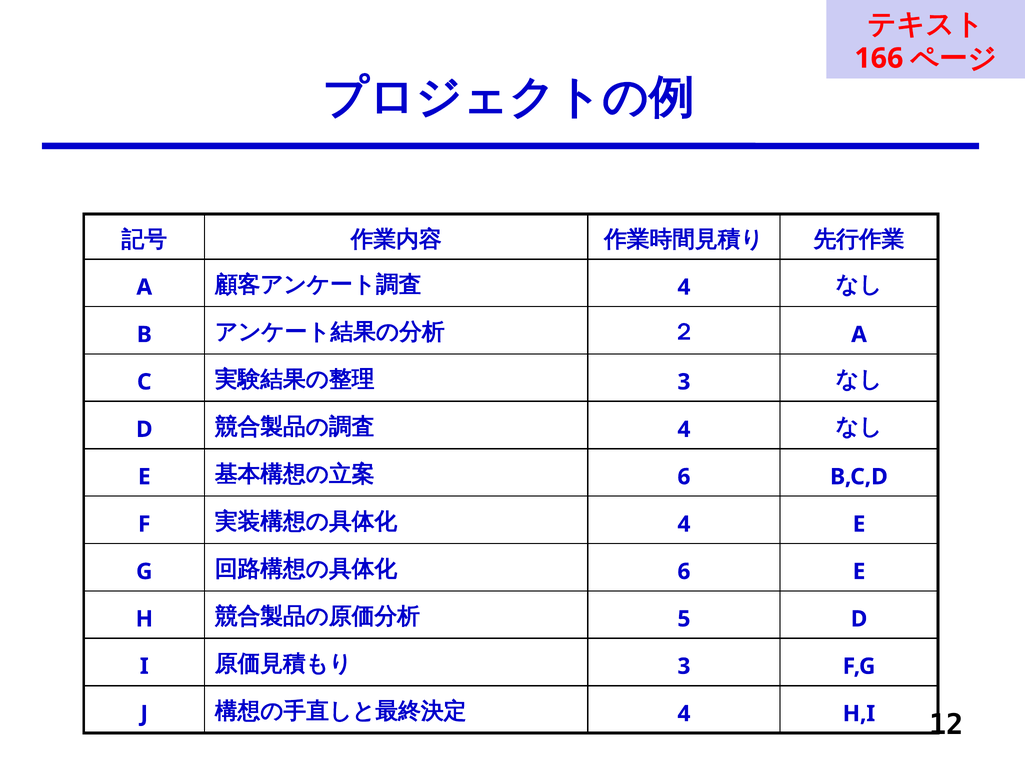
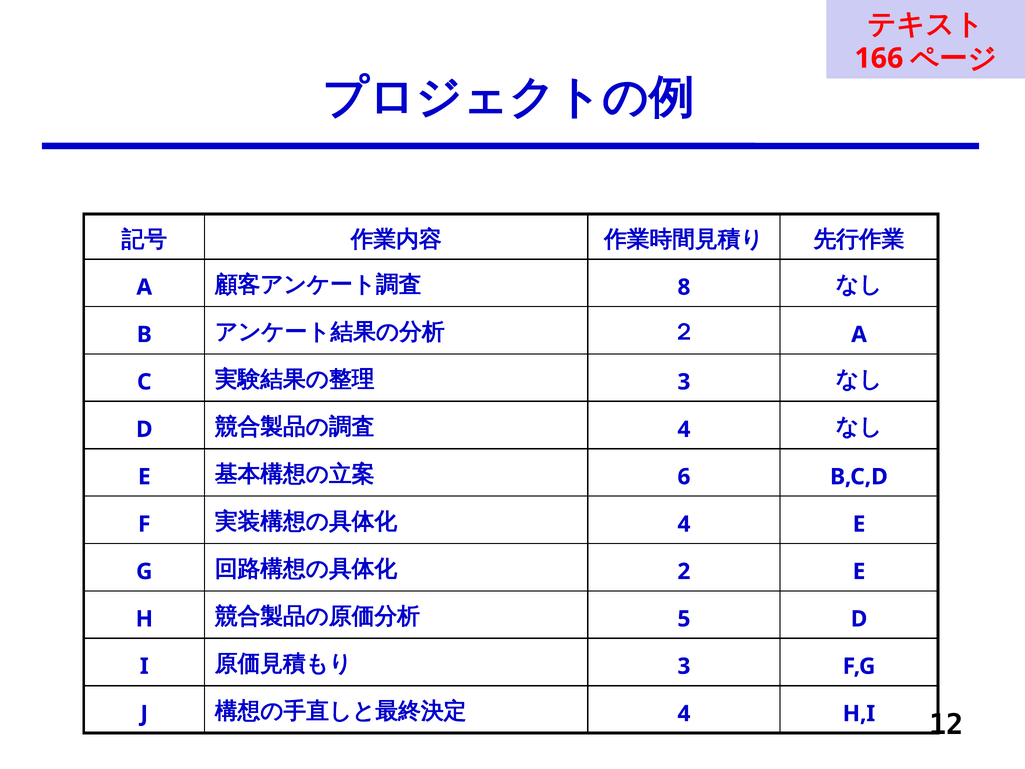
4: 4 -> 8 (684, 287)
6: 6 -> 2 (684, 571)
